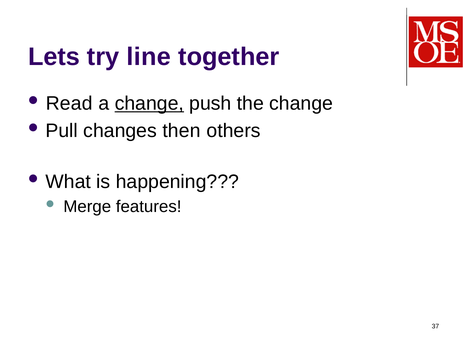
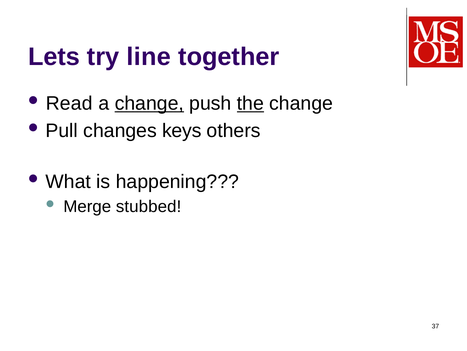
the underline: none -> present (250, 103)
then: then -> keys (182, 130)
features: features -> stubbed (149, 206)
